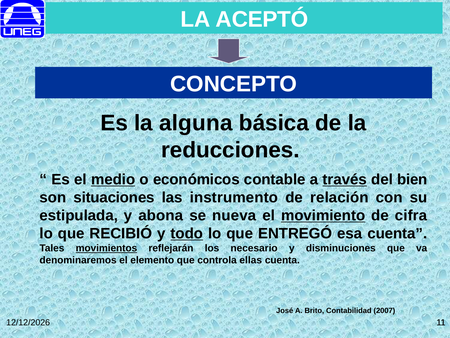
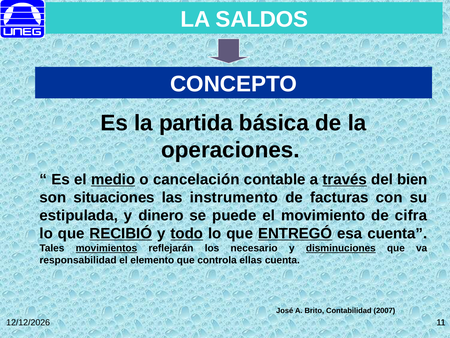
ACEPTÓ: ACEPTÓ -> SALDOS (262, 19)
alguna: alguna -> partida (196, 123)
reducciones: reducciones -> operaciones (230, 150)
económicos: económicos -> cancelación (196, 179)
relación: relación -> facturas (339, 197)
abona: abona -> dinero (161, 215)
nueva: nueva -> puede (234, 215)
movimiento underline: present -> none (323, 215)
RECIBIÓ underline: none -> present (121, 233)
ENTREGÓ underline: none -> present (295, 233)
disminuciones underline: none -> present (341, 248)
denominaremos: denominaremos -> responsabilidad (78, 260)
